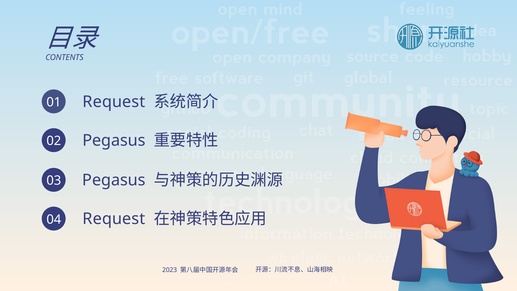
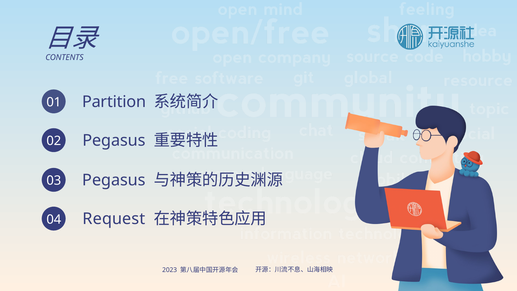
01 Request: Request -> Partition (114, 102)
